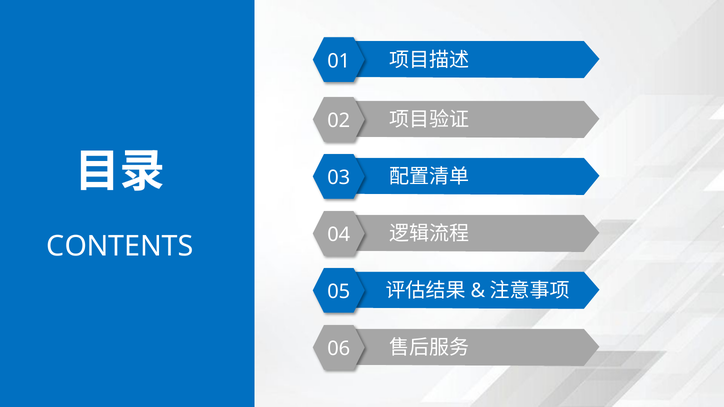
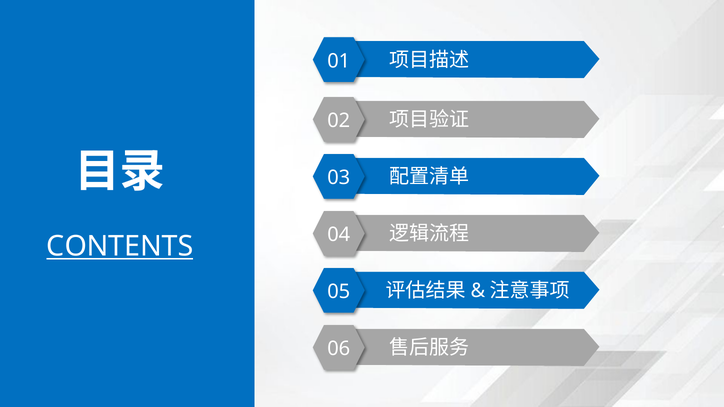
CONTENTS underline: none -> present (120, 246)
